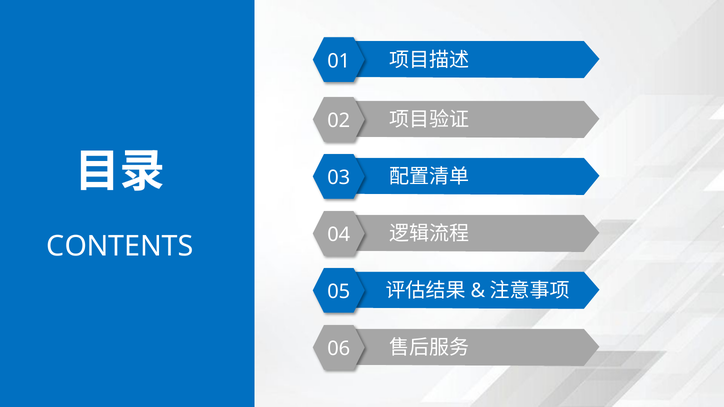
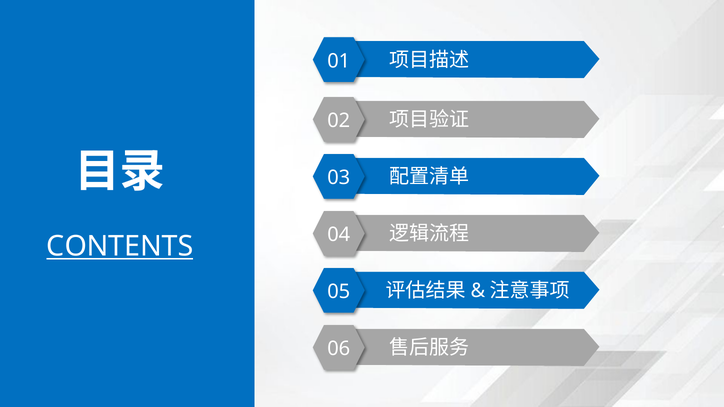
CONTENTS underline: none -> present (120, 246)
